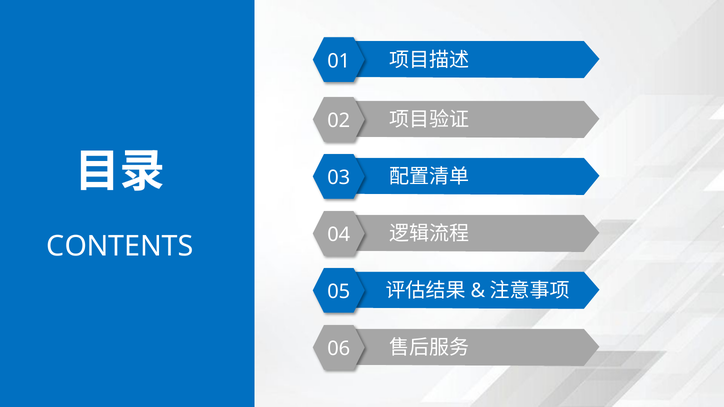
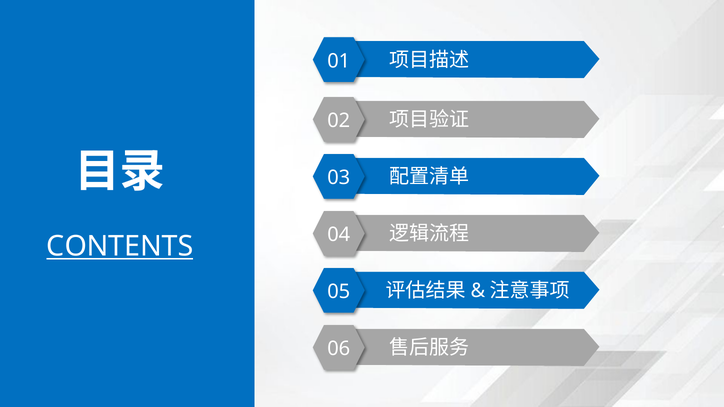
CONTENTS underline: none -> present (120, 246)
